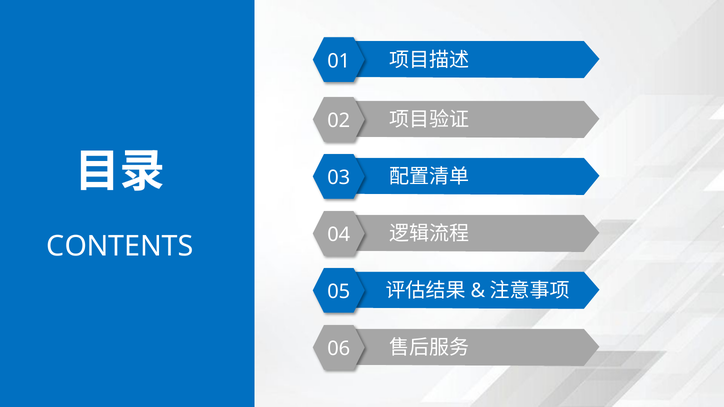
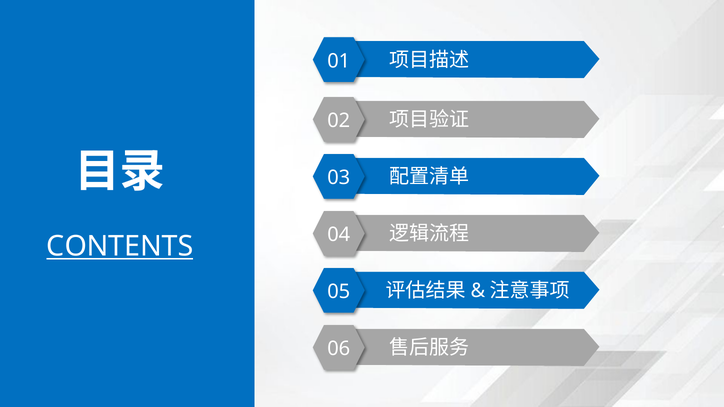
CONTENTS underline: none -> present (120, 246)
